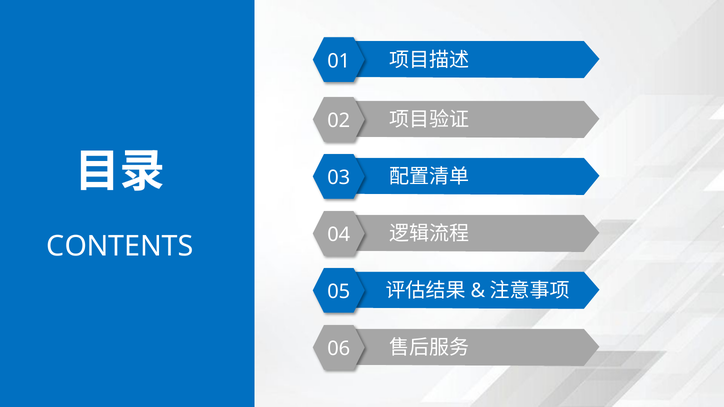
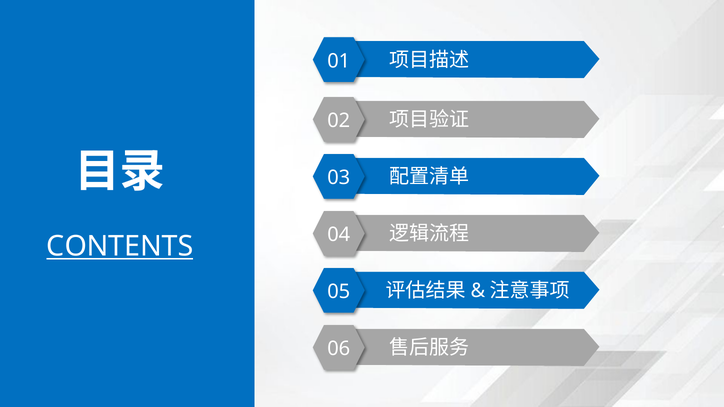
CONTENTS underline: none -> present (120, 246)
